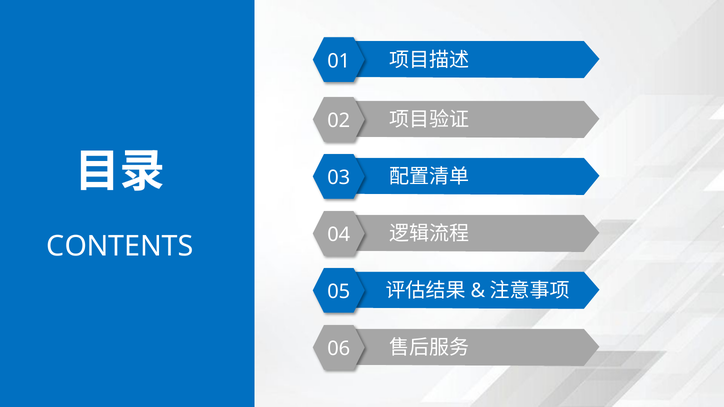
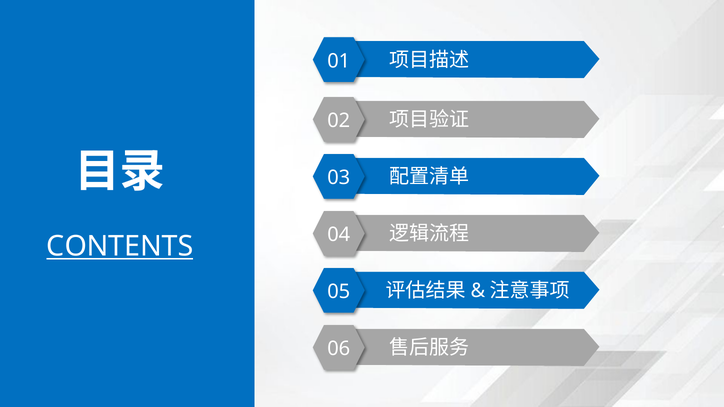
CONTENTS underline: none -> present (120, 246)
